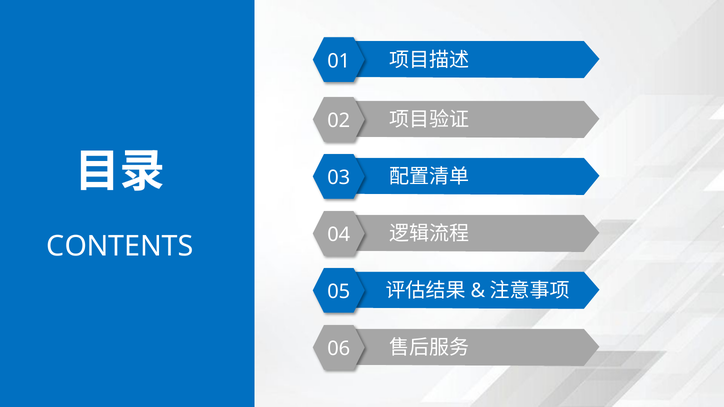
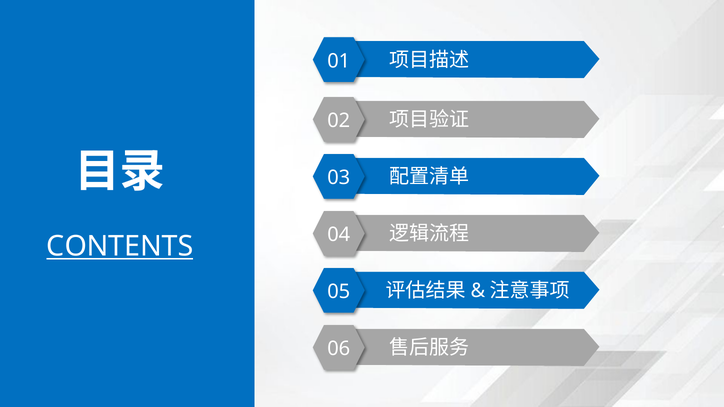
CONTENTS underline: none -> present (120, 246)
